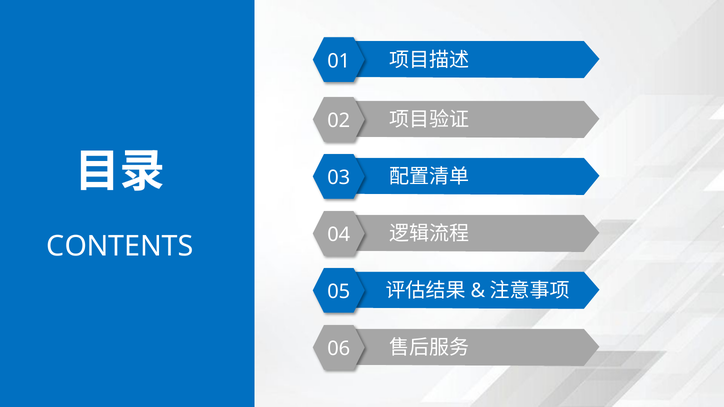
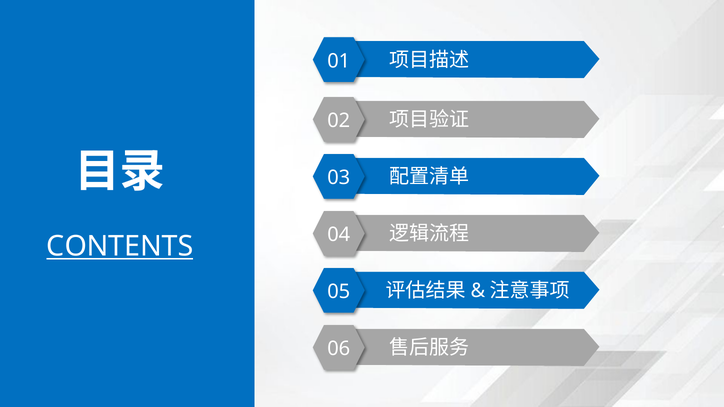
CONTENTS underline: none -> present (120, 246)
